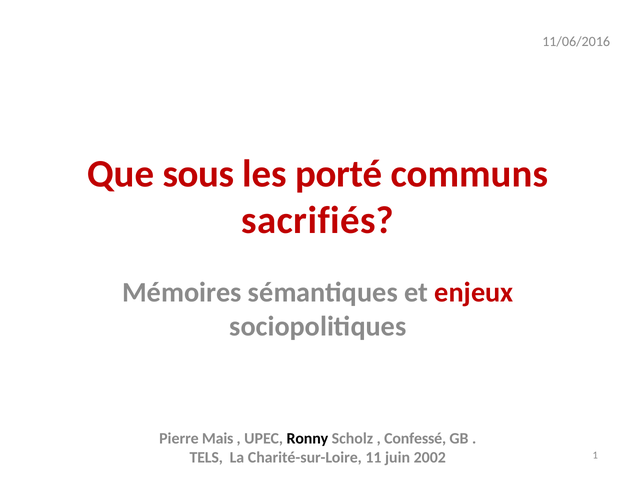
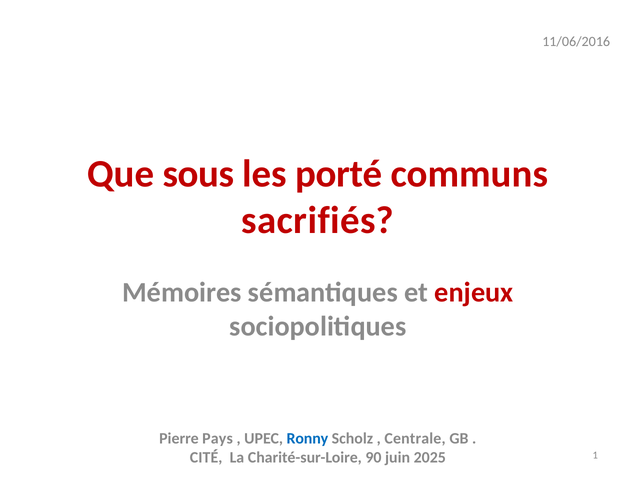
Mais: Mais -> Pays (218, 439)
Ronny colour: black -> blue (307, 439)
Confessé: Confessé -> Centrale (415, 439)
TELS: TELS -> CITÉ (206, 458)
11: 11 -> 90 (373, 458)
2002: 2002 -> 2025 (430, 458)
